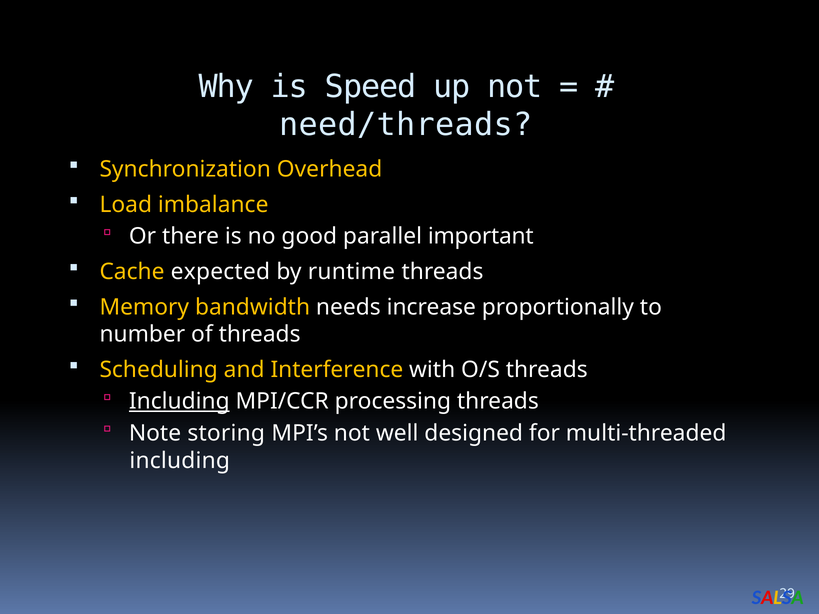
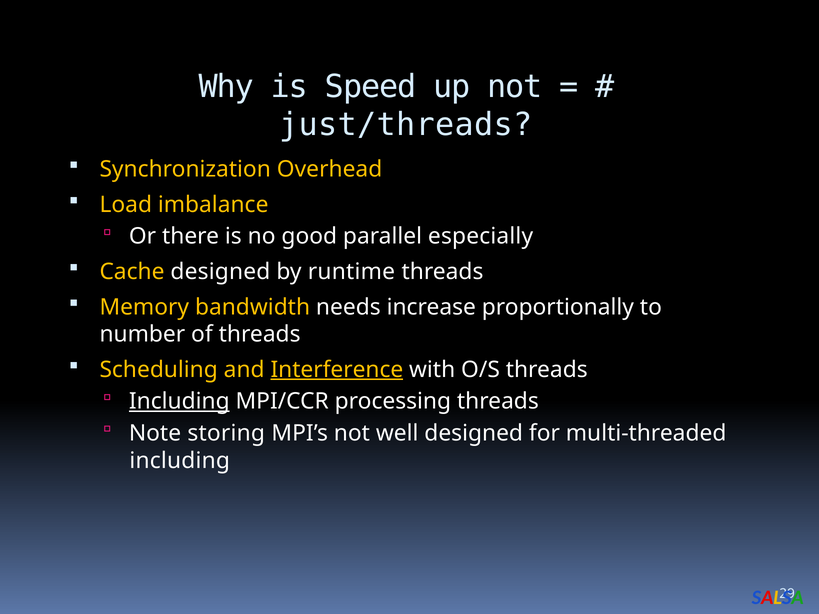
need/threads: need/threads -> just/threads (406, 125)
important: important -> especially (481, 237)
Cache expected: expected -> designed (220, 272)
Interference underline: none -> present (337, 370)
